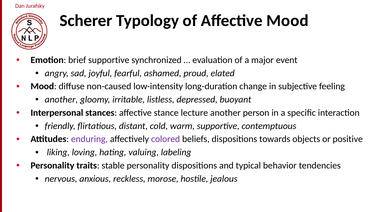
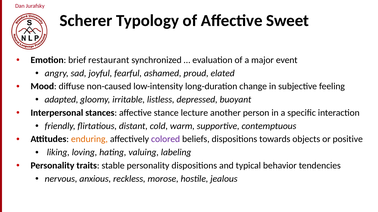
Affective Mood: Mood -> Sweet (288, 21)
brief supportive: supportive -> restaurant (109, 60)
another: another -> adapted (61, 100)
enduring colour: purple -> orange (89, 140)
